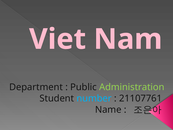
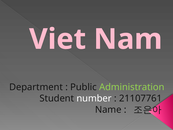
number colour: light blue -> white (94, 98)
